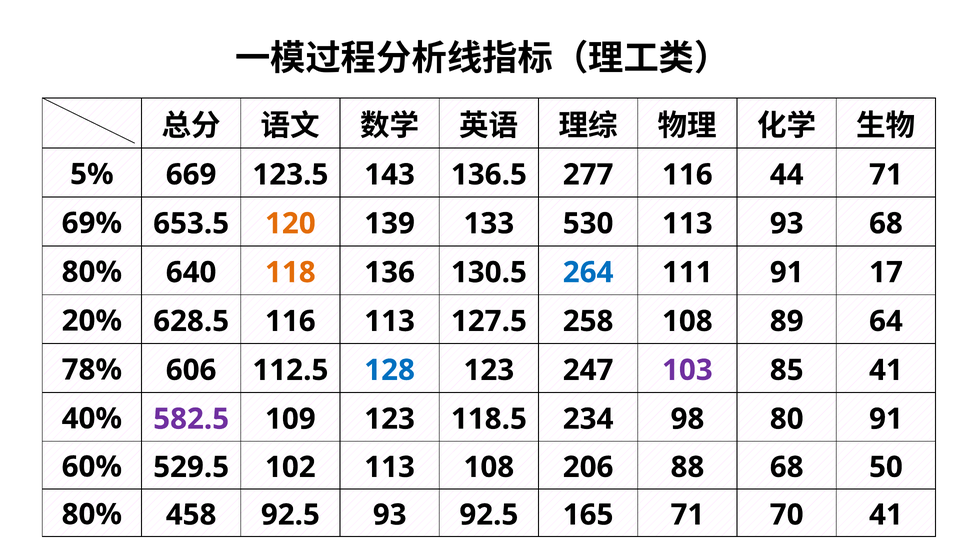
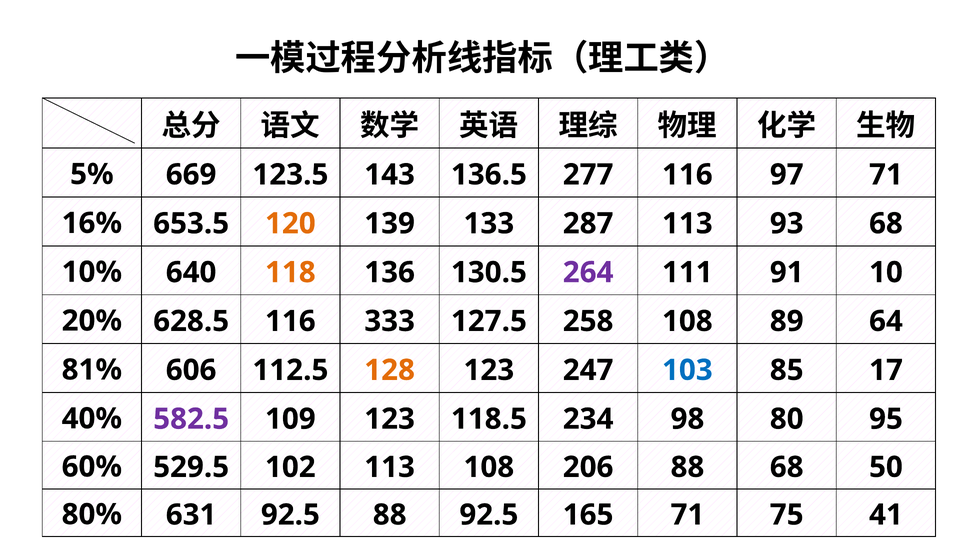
44: 44 -> 97 (787, 175)
69%: 69% -> 16% (92, 223)
530: 530 -> 287 (588, 224)
80%: 80% -> 10% (92, 272)
264 colour: blue -> purple (588, 272)
17: 17 -> 10 (886, 272)
116 113: 113 -> 333 (390, 321)
78%: 78% -> 81% (92, 370)
128 colour: blue -> orange (390, 370)
103 colour: purple -> blue (687, 370)
85 41: 41 -> 17 (886, 370)
80 91: 91 -> 95 (886, 419)
458: 458 -> 631 (191, 515)
92.5 93: 93 -> 88 (390, 515)
70: 70 -> 75 (787, 515)
